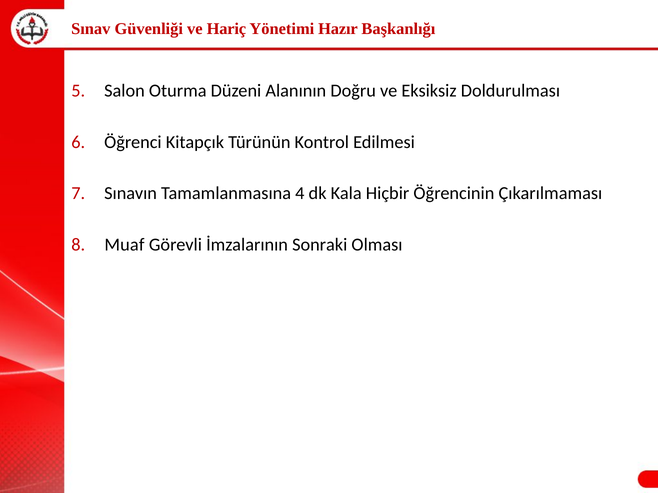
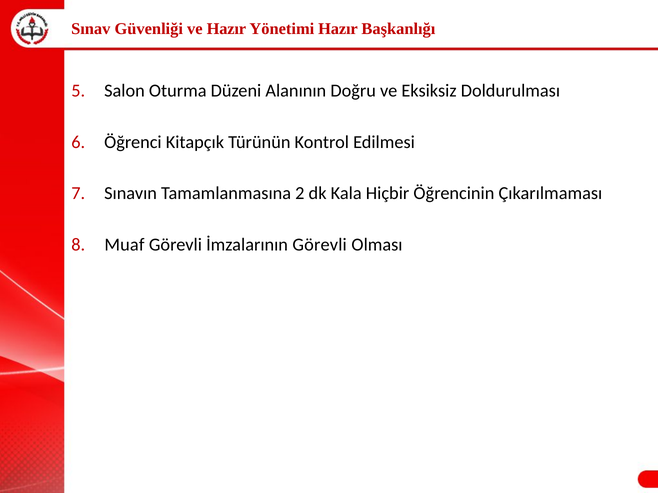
ve Hariç: Hariç -> Hazır (226, 29)
4: 4 -> 2 (300, 194)
İmzalarının Sonraki: Sonraki -> Görevli (320, 245)
